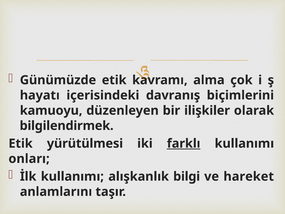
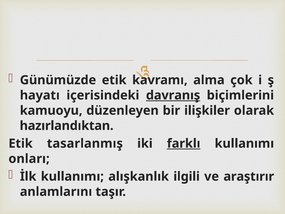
davranış underline: none -> present (173, 95)
bilgilendirmek: bilgilendirmek -> hazırlandıktan (67, 126)
yürütülmesi: yürütülmesi -> tasarlanmış (85, 143)
bilgi: bilgi -> ilgili (187, 176)
hareket: hareket -> araştırır (249, 176)
